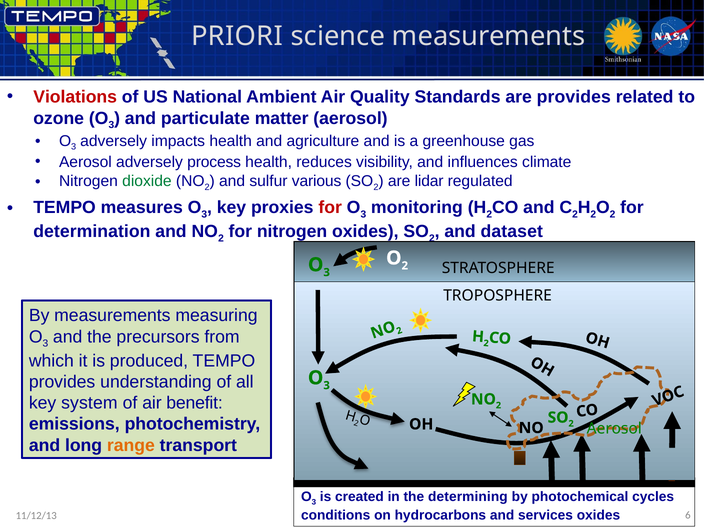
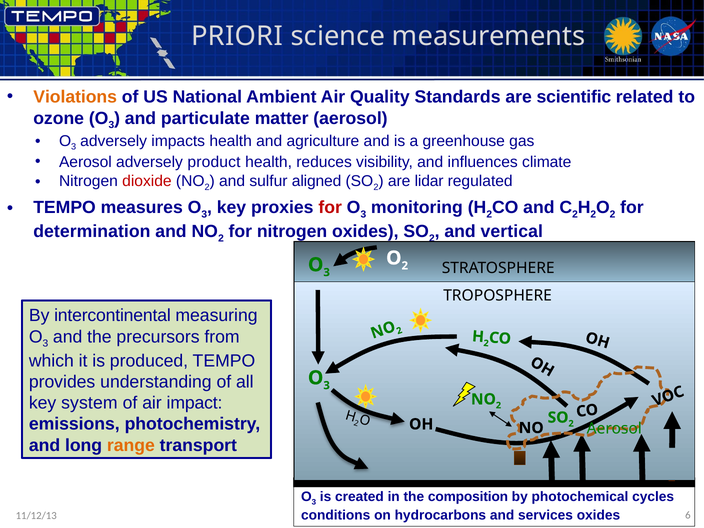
Violations colour: red -> orange (75, 97)
are provides: provides -> scientific (574, 97)
process: process -> product (214, 162)
dioxide colour: green -> red (147, 181)
various: various -> aligned (317, 181)
dataset: dataset -> vertical (512, 232)
By measurements: measurements -> intercontinental (112, 316)
benefit: benefit -> impact (195, 403)
determining: determining -> composition (468, 497)
